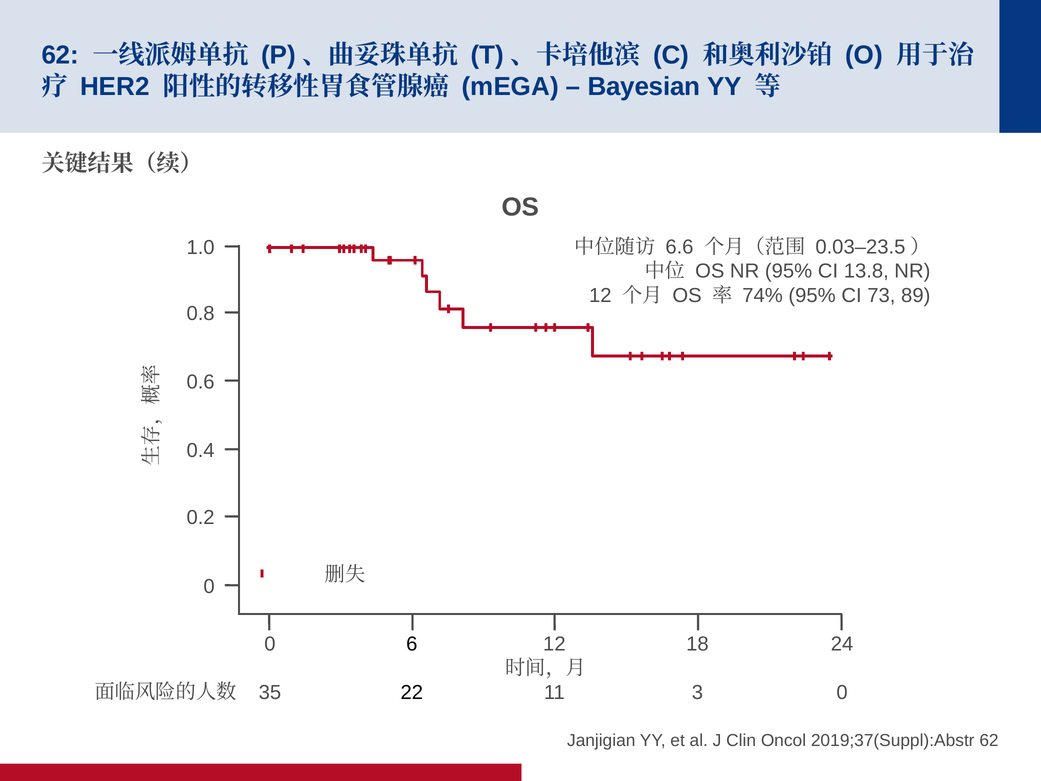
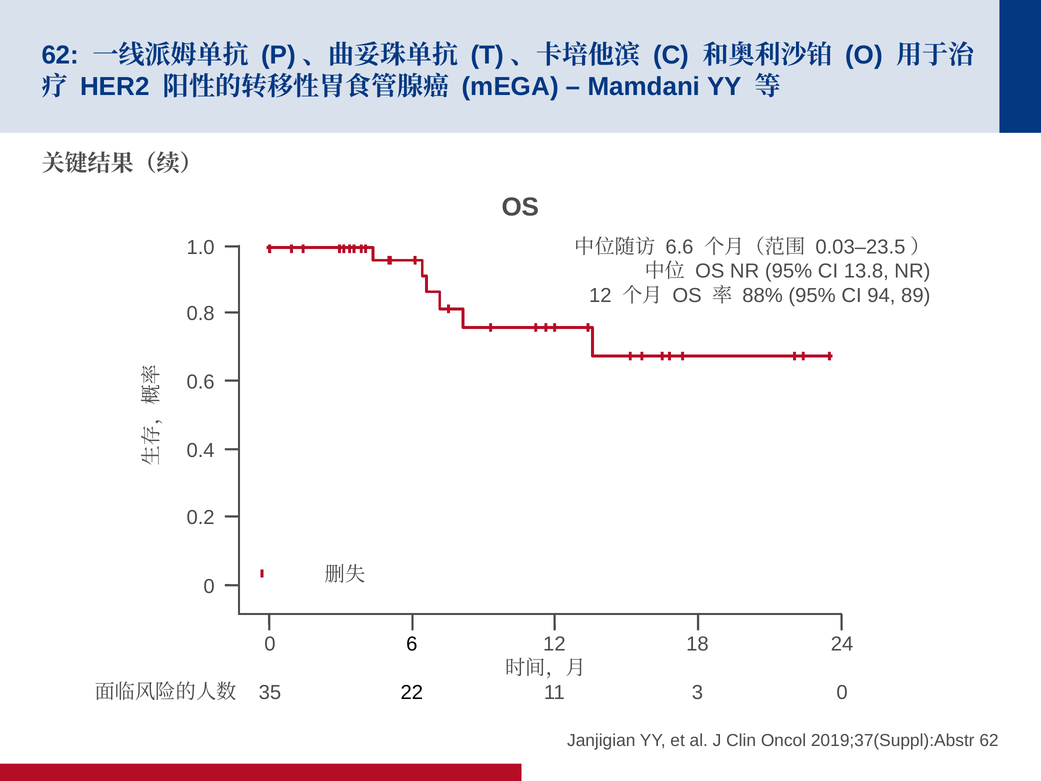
Bayesian: Bayesian -> Mamdani (644, 86)
74%: 74% -> 88% (763, 295)
73: 73 -> 94 (881, 295)
